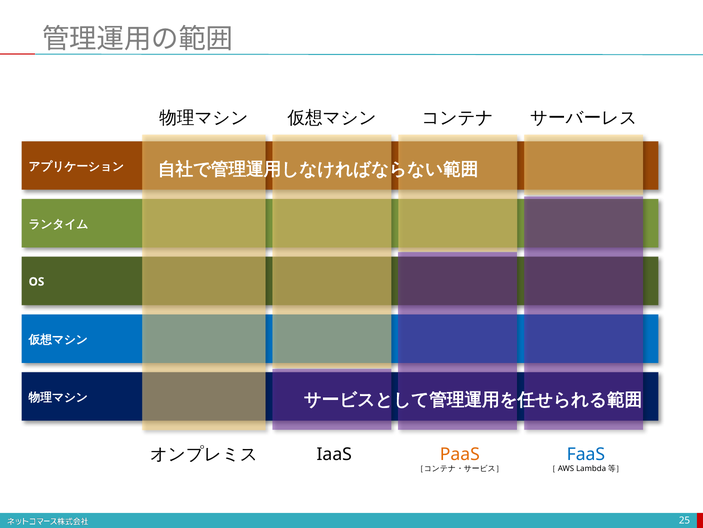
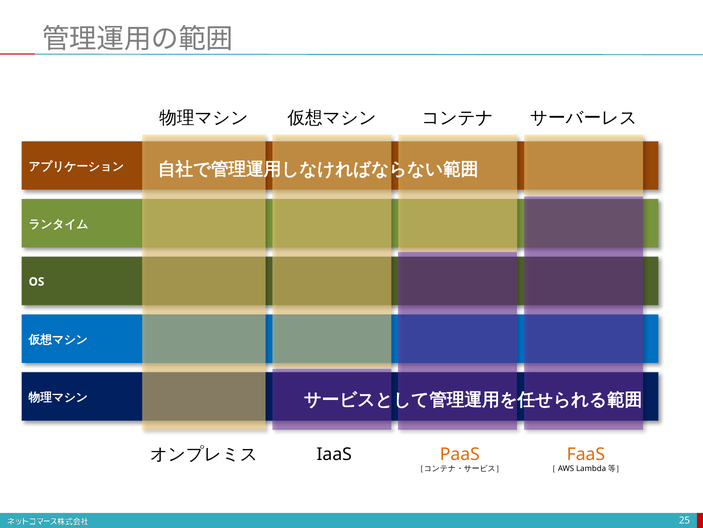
FaaS colour: blue -> orange (586, 454)
